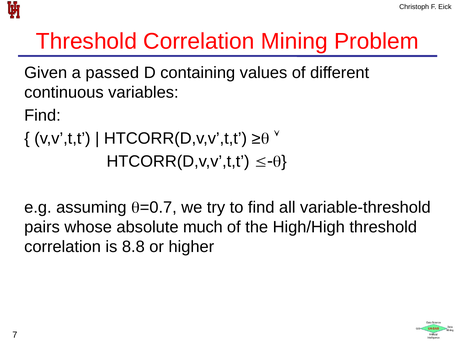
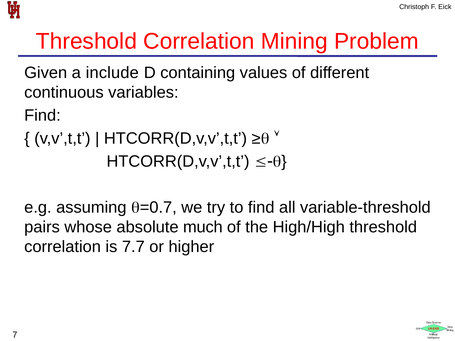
passed: passed -> include (112, 73)
8.8: 8.8 -> 7.7 (133, 247)
